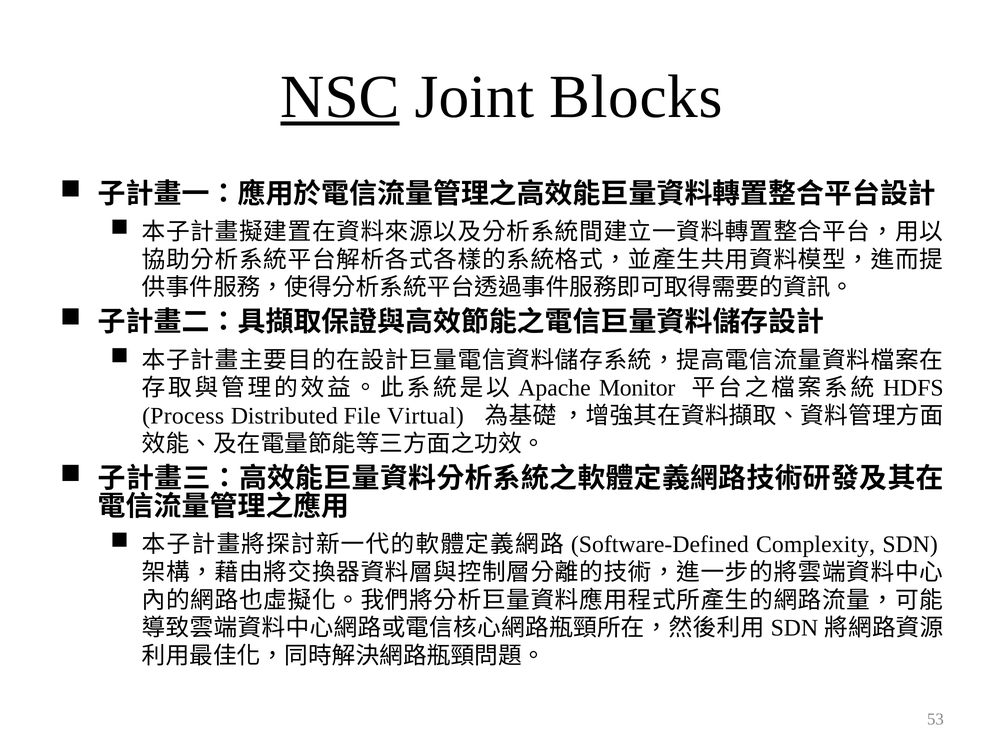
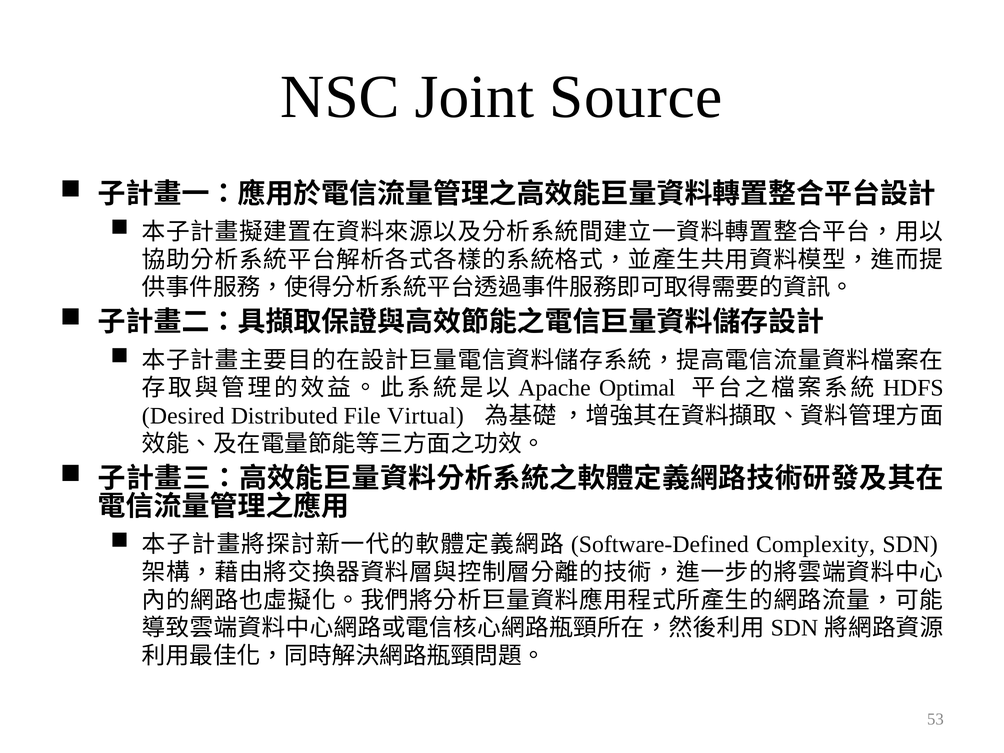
NSC underline: present -> none (340, 97)
Blocks: Blocks -> Source (636, 97)
Monitor: Monitor -> Optimal (637, 388)
Process: Process -> Desired (183, 416)
